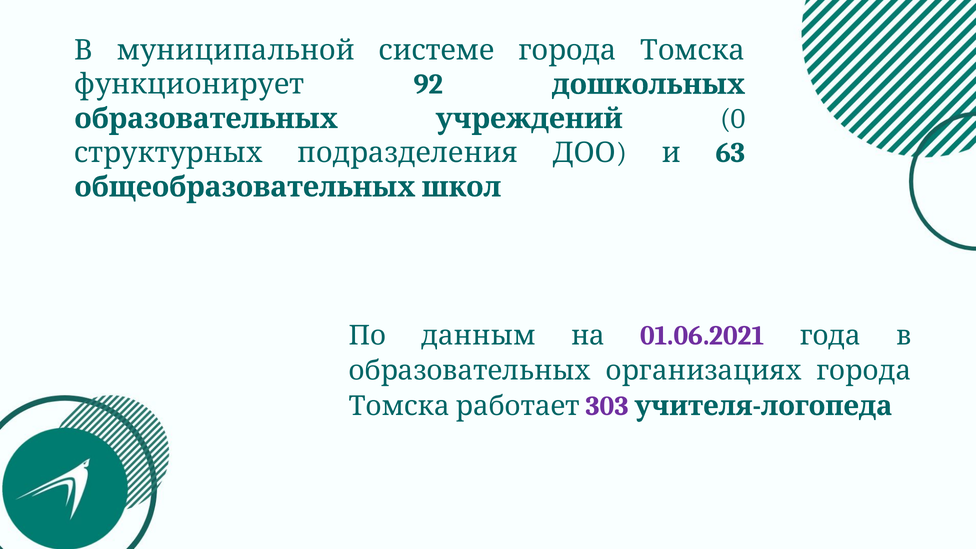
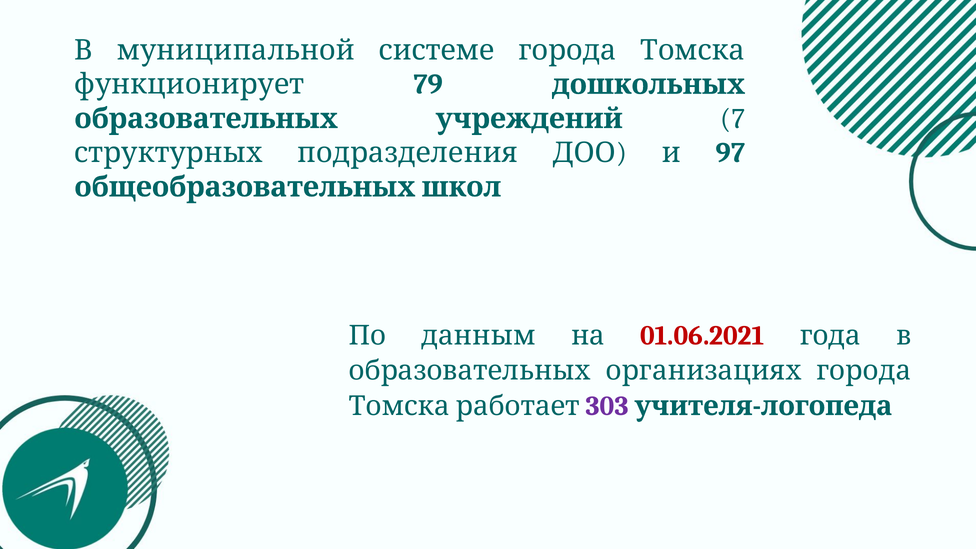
92: 92 -> 79 (428, 84)
0: 0 -> 7 (733, 119)
63: 63 -> 97 (731, 153)
01.06.2021 colour: purple -> red (702, 335)
